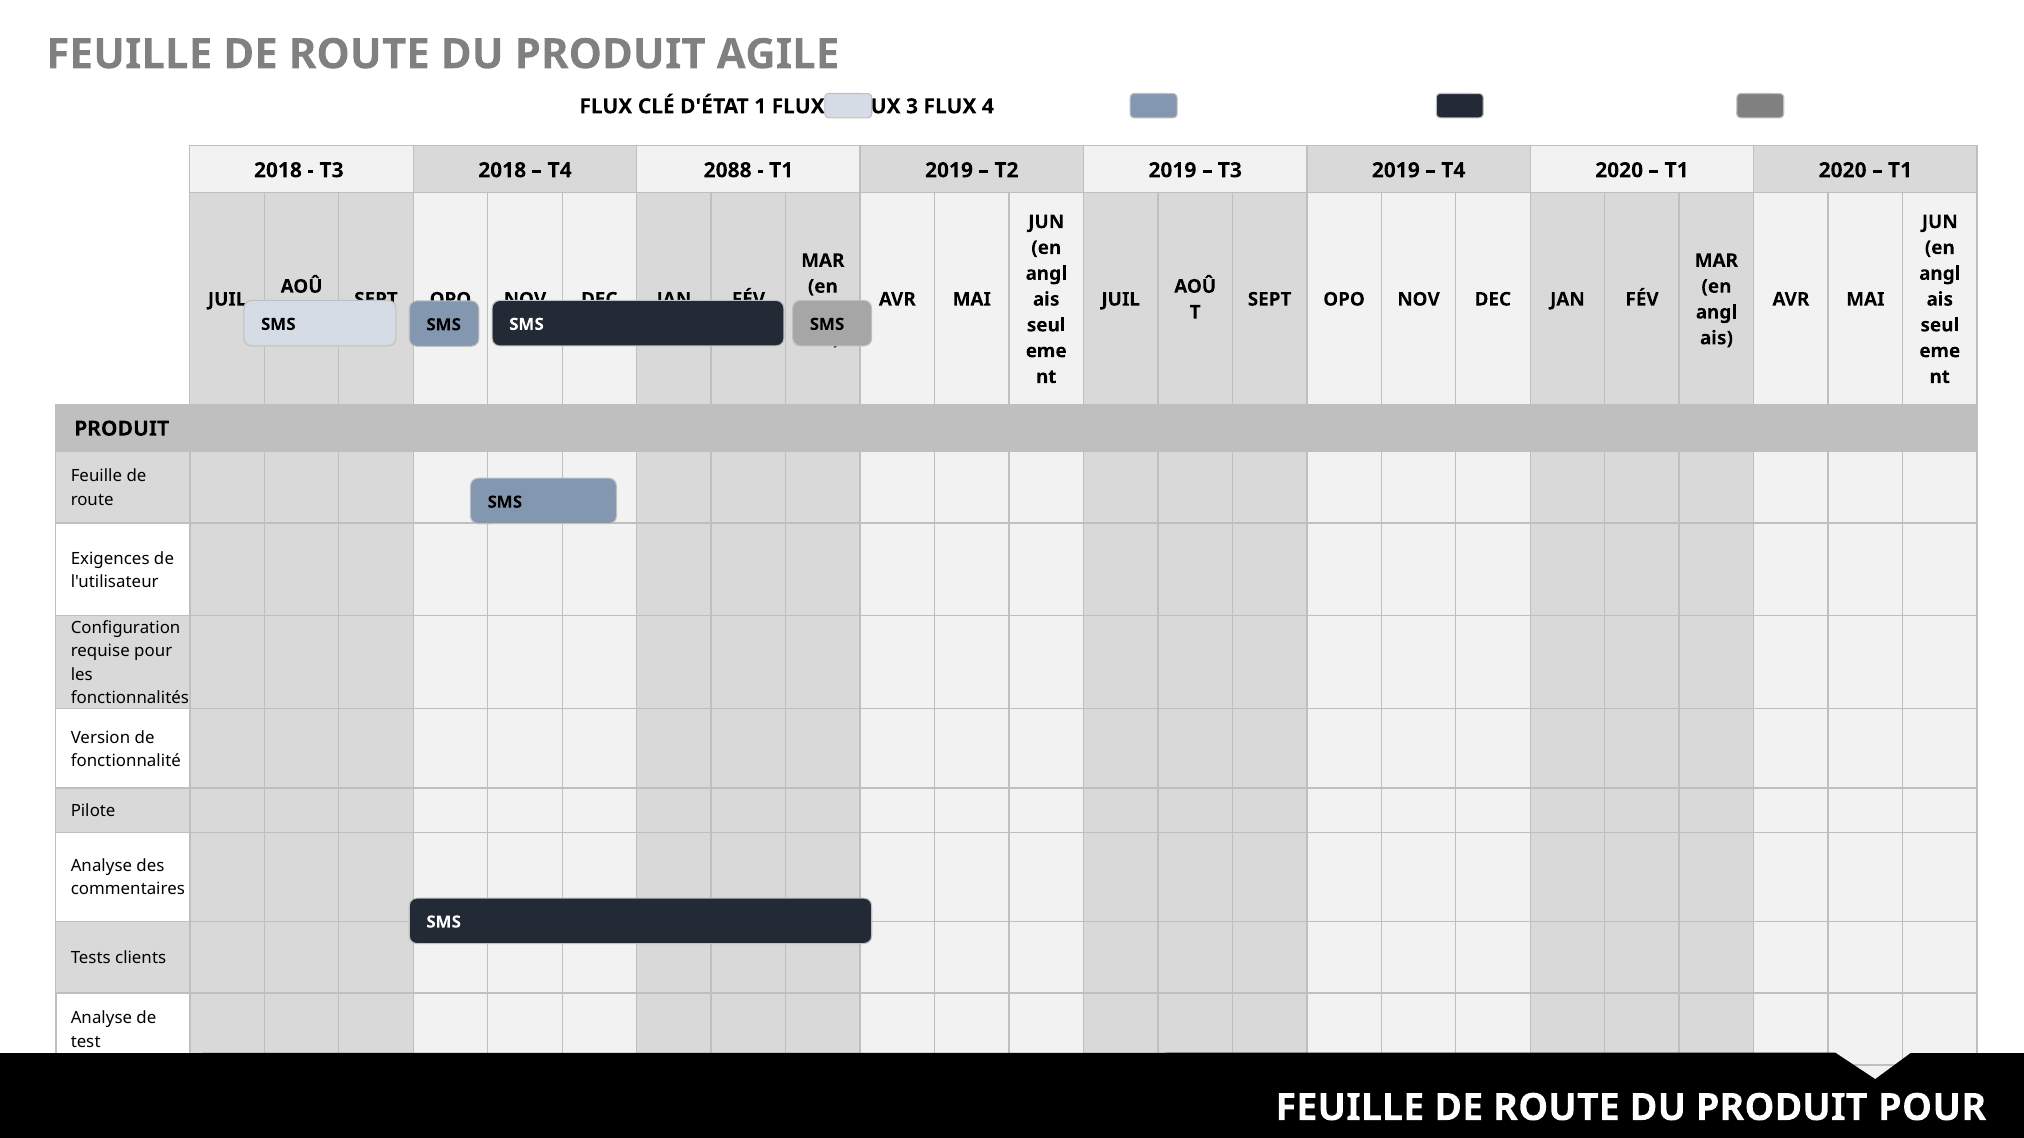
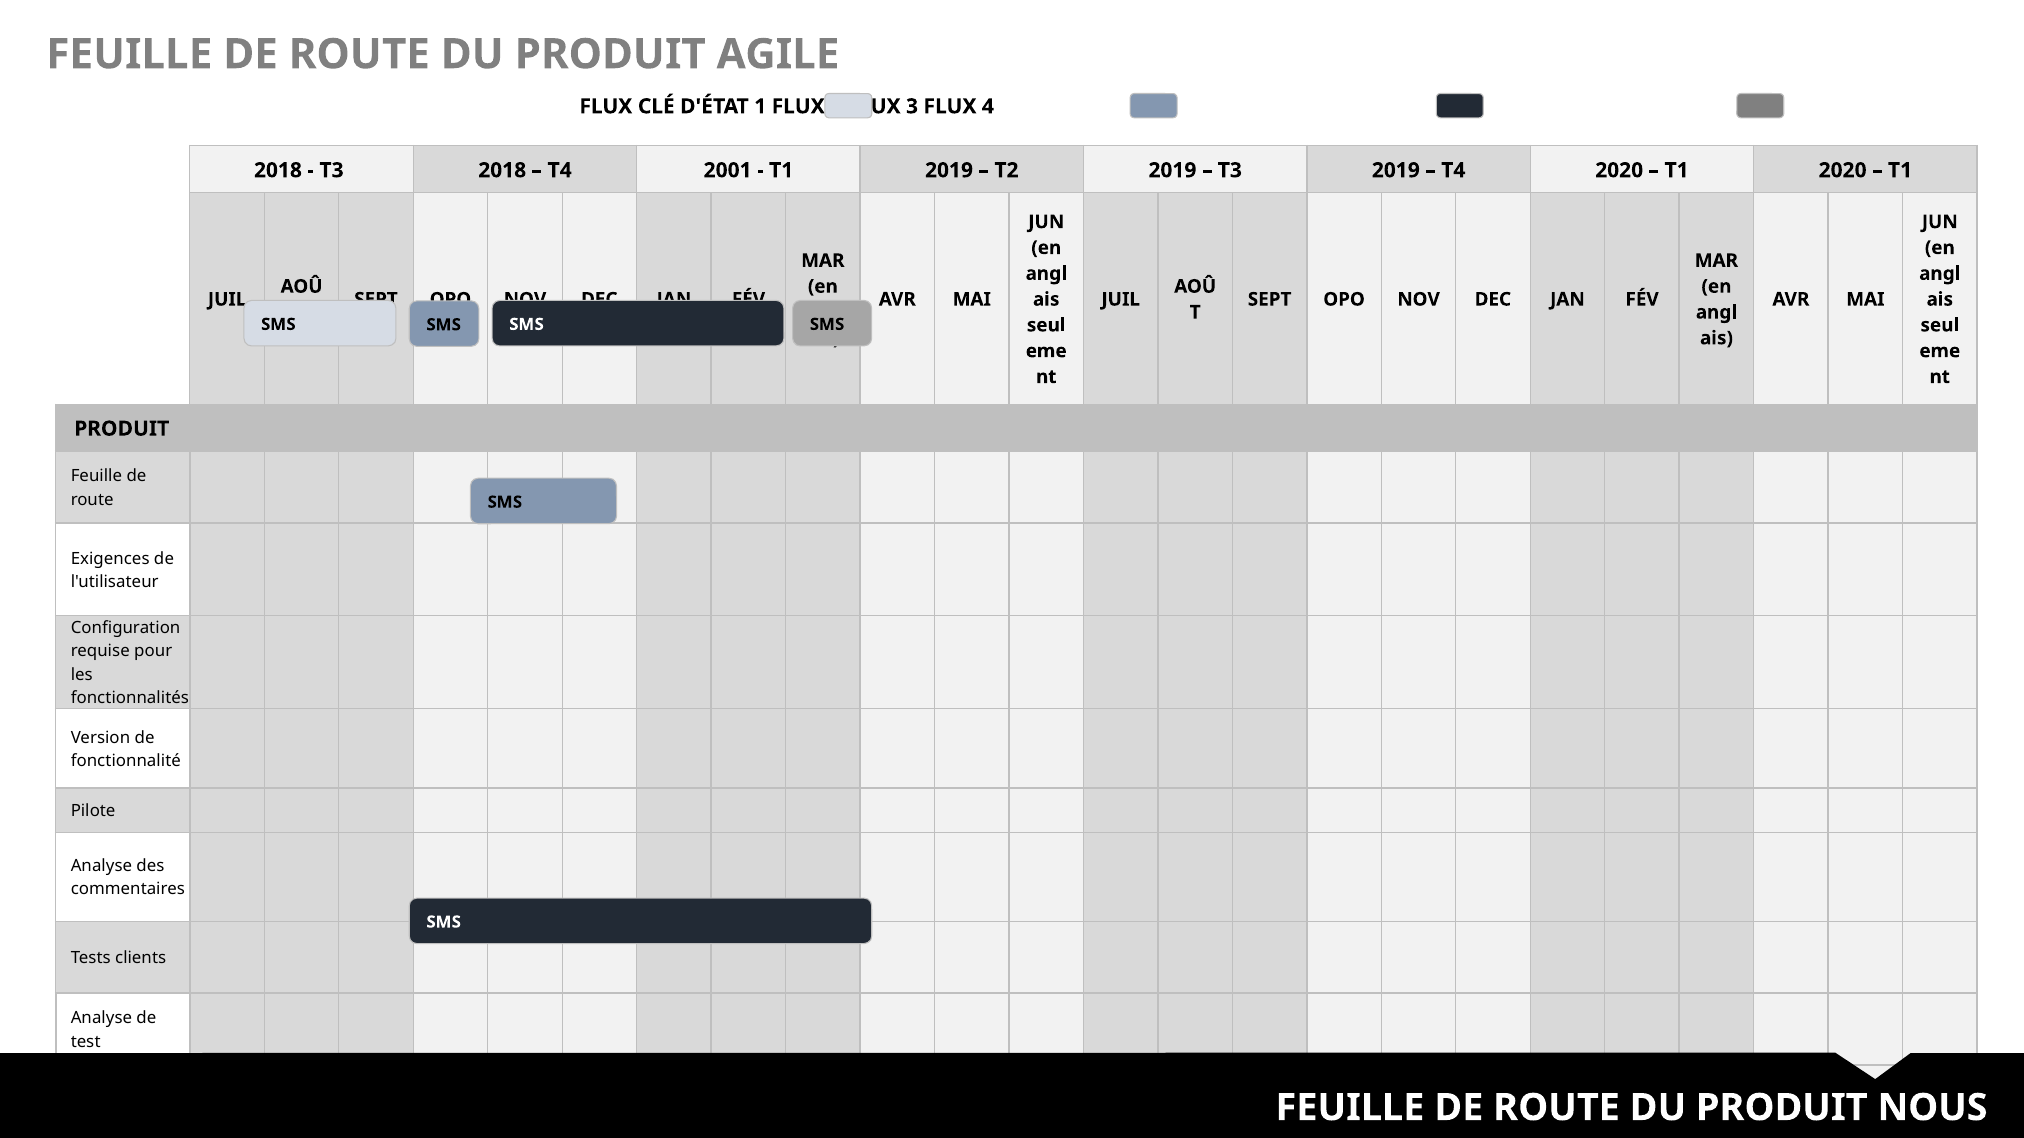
2088: 2088 -> 2001 (728, 170)
PRODUIT POUR: POUR -> NOUS (1933, 1108)
